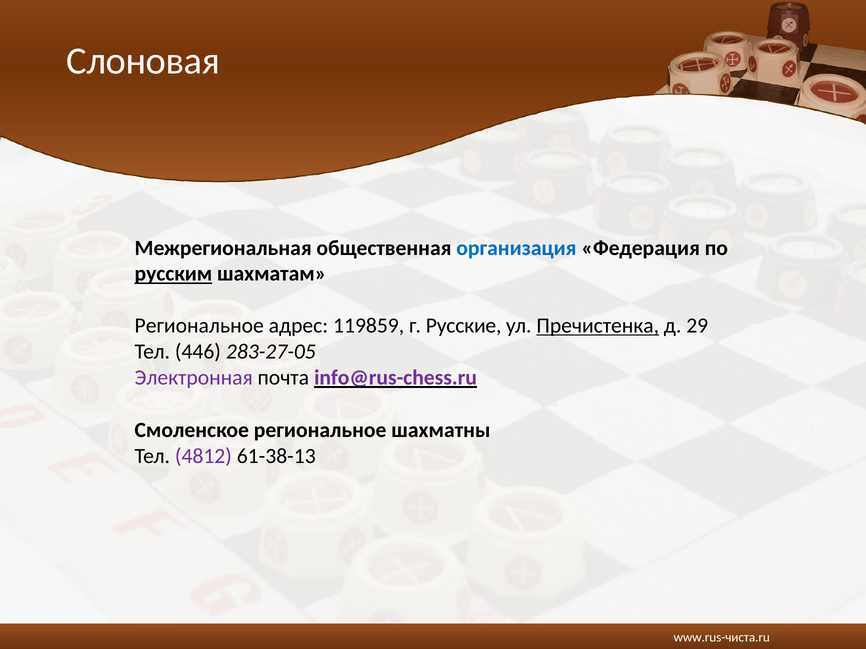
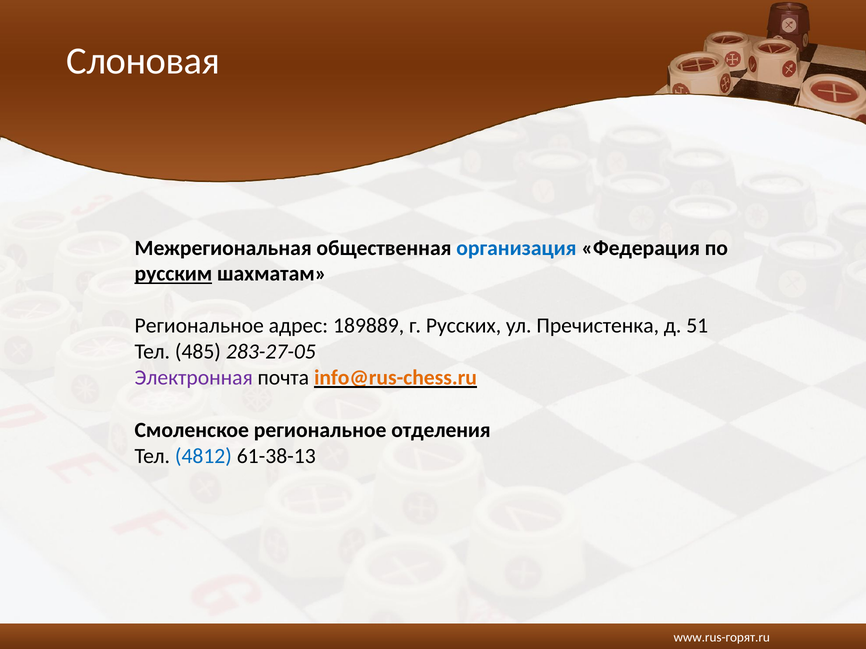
119859: 119859 -> 189889 (369, 326)
Русские: Русские -> Русских (464, 326)
Пречистенка underline: present -> none (598, 326)
29: 29 -> 51 (697, 326)
446: 446 -> 485 (198, 352)
info@rus-chess.ru colour: purple -> orange (396, 378)
шахматны: шахматны -> отделения (441, 430)
4812 colour: purple -> blue (203, 456)
www.rus-чиста.ru: www.rus-чиста.ru -> www.rus-горят.ru (722, 638)
